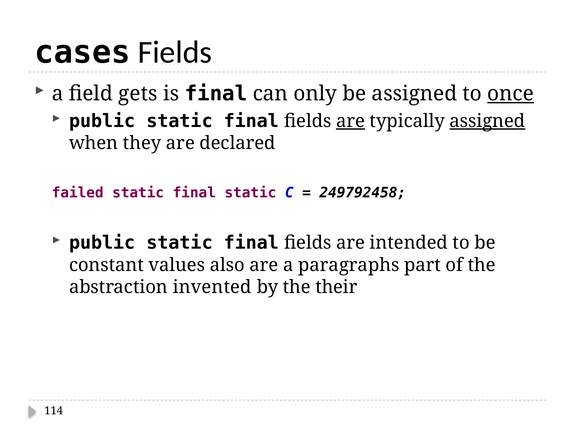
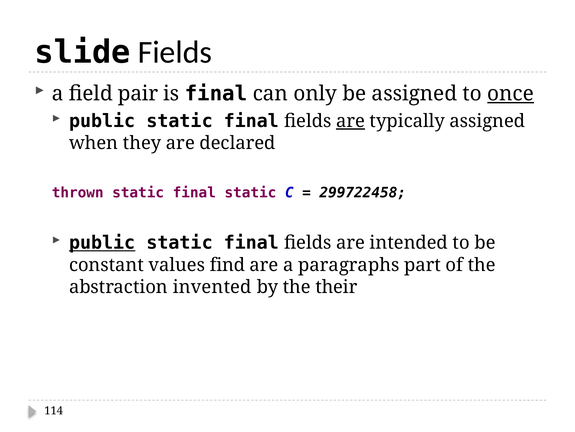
cases: cases -> slide (82, 52)
gets: gets -> pair (138, 94)
assigned underline: present -> none (487, 121)
failed: failed -> thrown (78, 192)
249792458: 249792458 -> 299722458 (363, 192)
public underline: none -> present (102, 242)
also: also -> find (227, 265)
